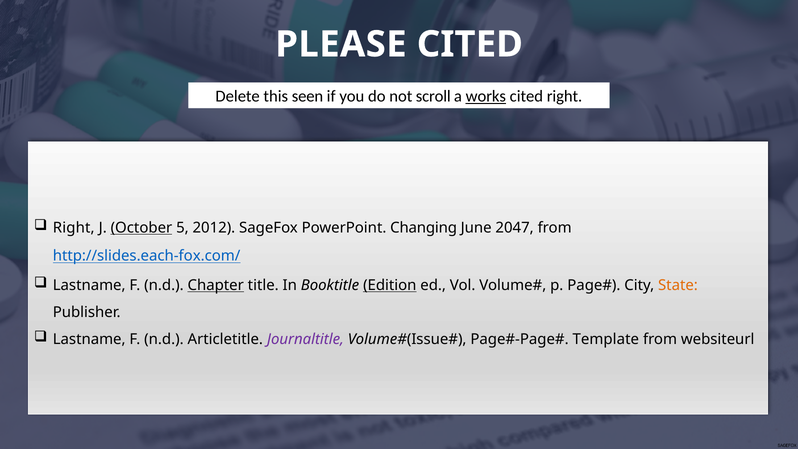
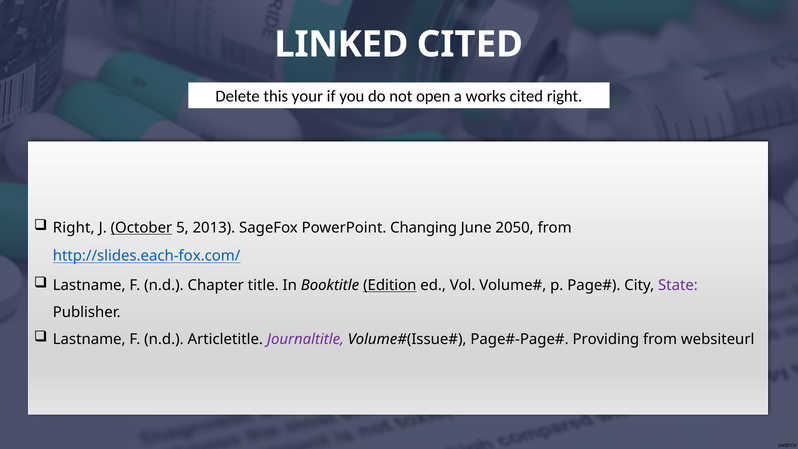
PLEASE: PLEASE -> LINKED (341, 44)
seen: seen -> your (307, 96)
scroll: scroll -> open (433, 96)
works underline: present -> none (486, 96)
2012: 2012 -> 2013 (214, 228)
2047: 2047 -> 2050 (515, 228)
Chapter underline: present -> none (216, 285)
State colour: orange -> purple (678, 285)
Template: Template -> Providing (606, 339)
